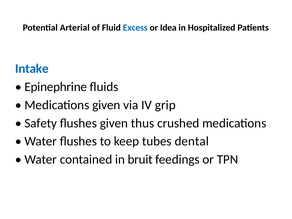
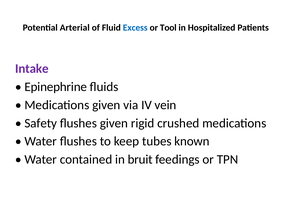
Idea: Idea -> Tool (168, 28)
Intake colour: blue -> purple (32, 69)
grip: grip -> vein (165, 105)
thus: thus -> rigid (143, 123)
dental: dental -> known (192, 141)
